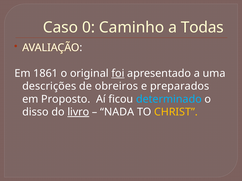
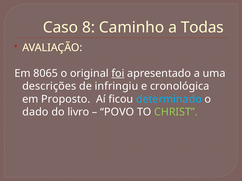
0: 0 -> 8 (89, 28)
1861: 1861 -> 8065 (46, 74)
obreiros: obreiros -> infringiu (116, 86)
preparados: preparados -> cronológica (180, 86)
disso: disso -> dado (35, 112)
livro underline: present -> none (78, 112)
NADA: NADA -> POVO (117, 112)
CHRIST colour: yellow -> light green (176, 112)
